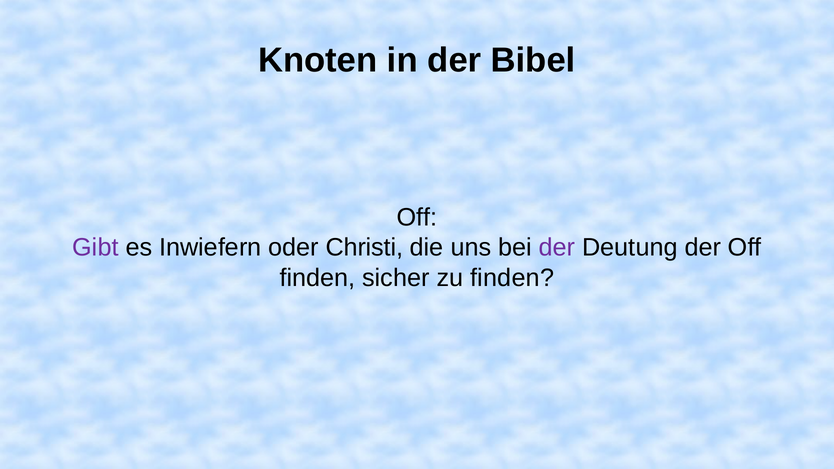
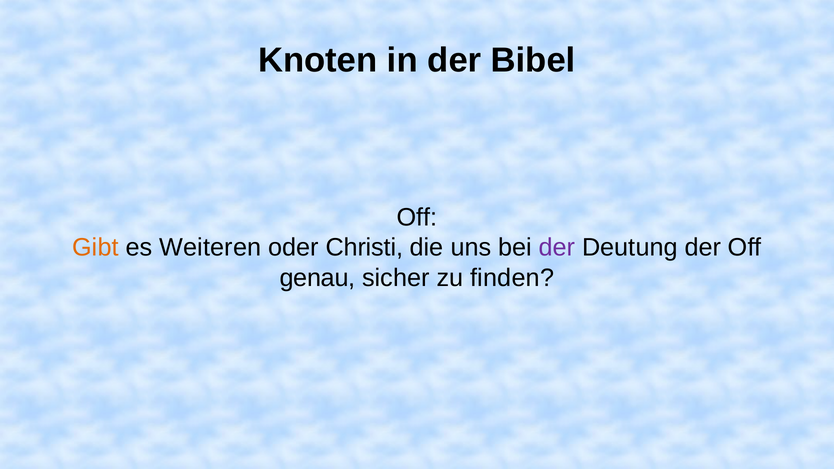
Gibt colour: purple -> orange (95, 248)
Inwiefern: Inwiefern -> Weiteren (210, 248)
finden: finden -> genau (317, 278)
